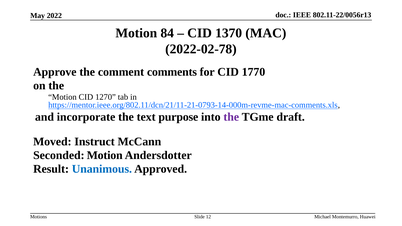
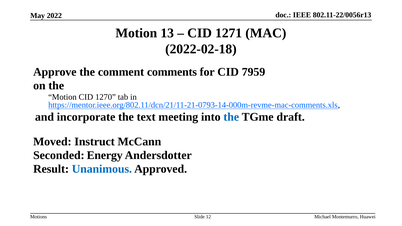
84: 84 -> 13 (167, 33)
1370: 1370 -> 1271 (229, 33)
2022-02-78: 2022-02-78 -> 2022-02-18 (201, 49)
1770: 1770 -> 7959 (253, 72)
purpose: purpose -> meeting (178, 117)
the colour: purple -> blue (231, 117)
Seconded Motion: Motion -> Energy (105, 155)
